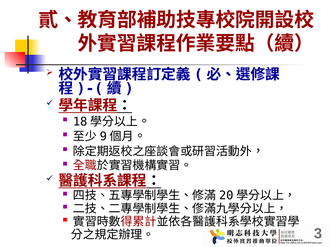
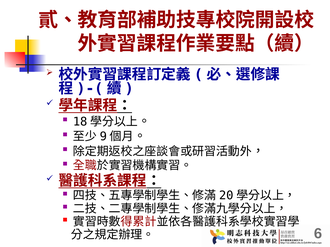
3: 3 -> 6 (318, 234)
